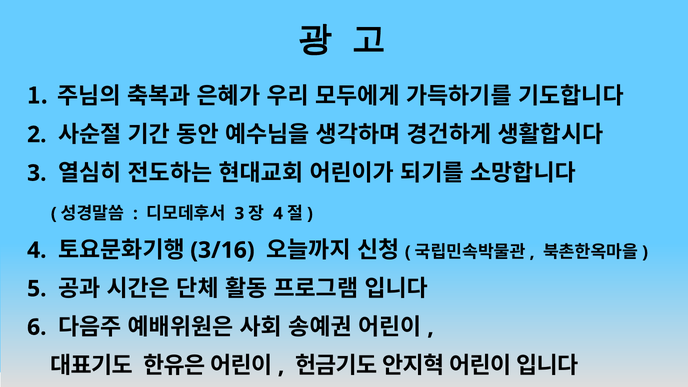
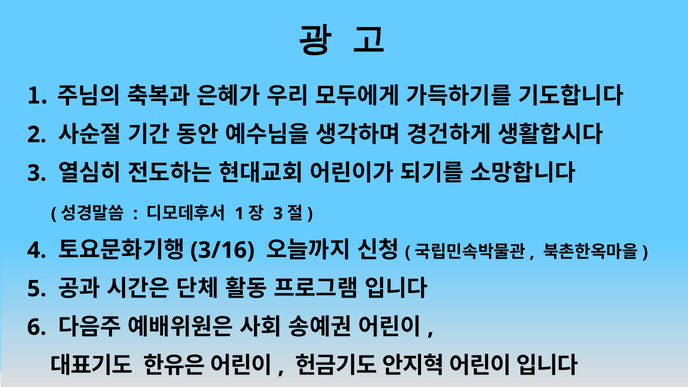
3: 3 -> 1 (239, 214)
4: 4 -> 3 (278, 214)
